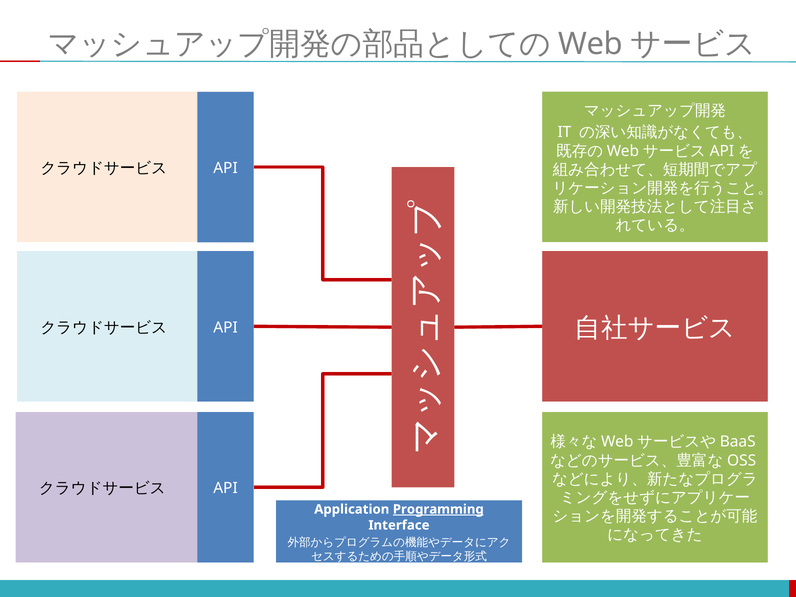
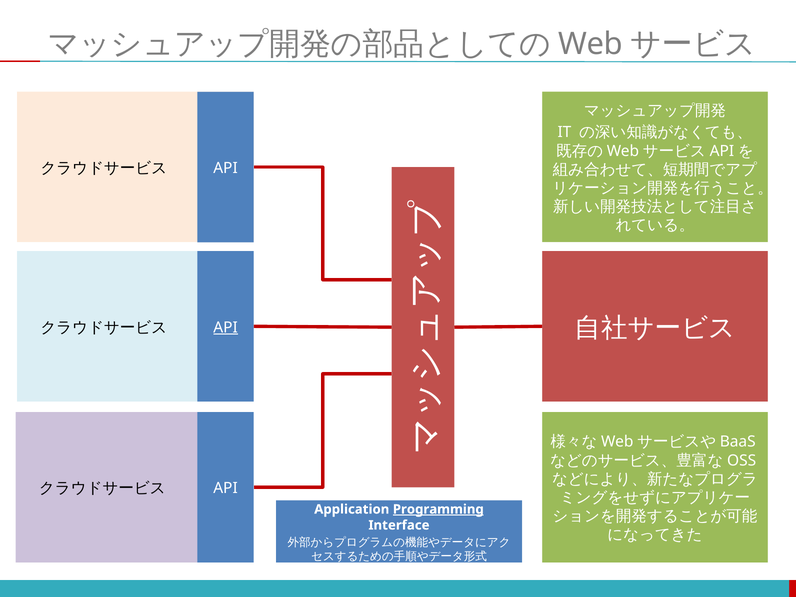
API underline: none -> present (226, 327)
